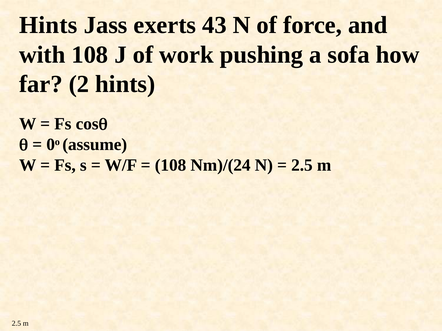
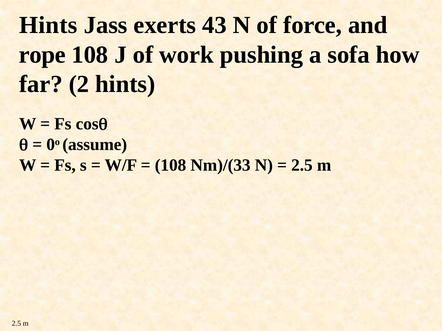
with: with -> rope (42, 55)
Nm)/(24: Nm)/(24 -> Nm)/(33 (221, 165)
